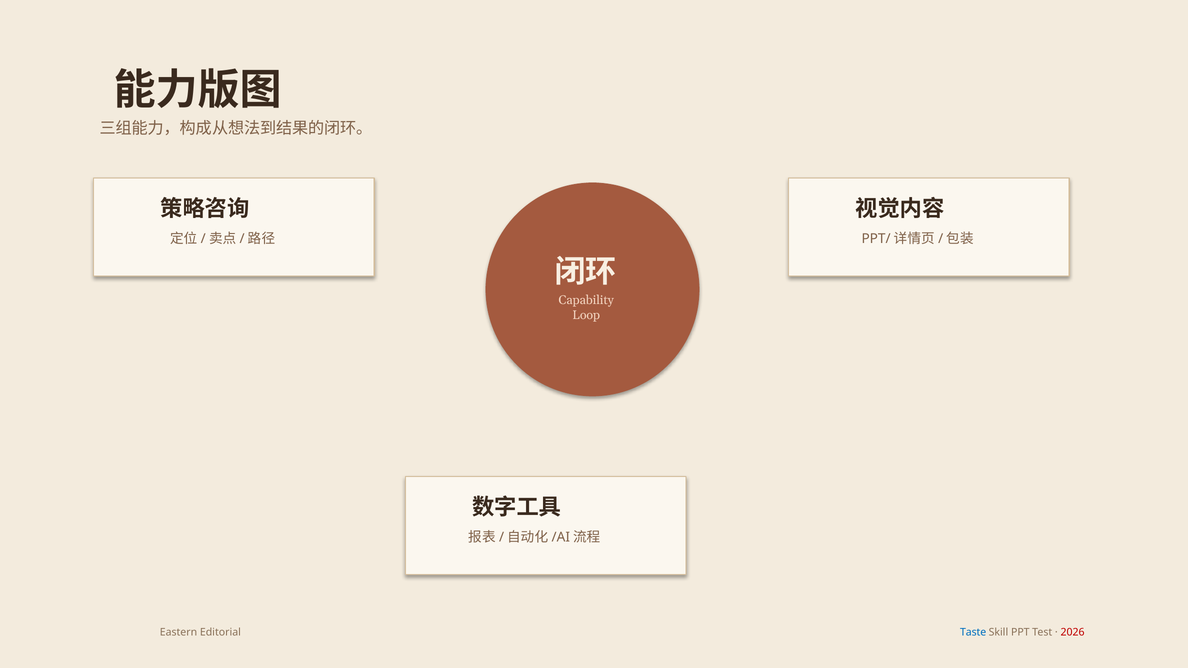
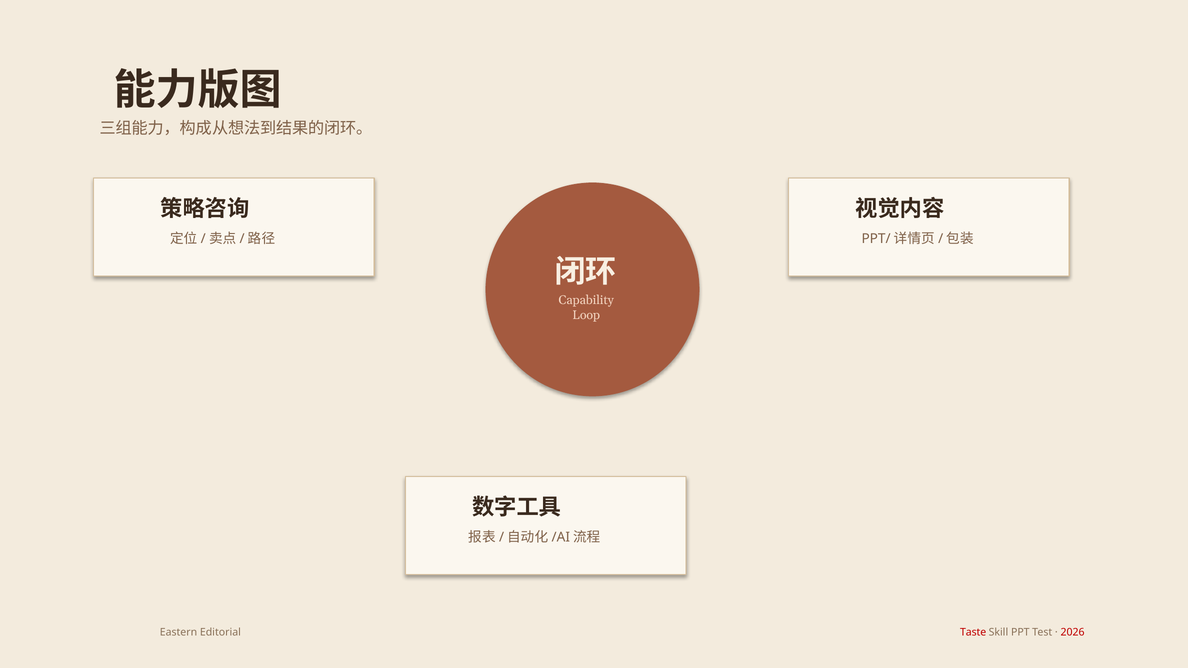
Taste colour: blue -> red (973, 633)
